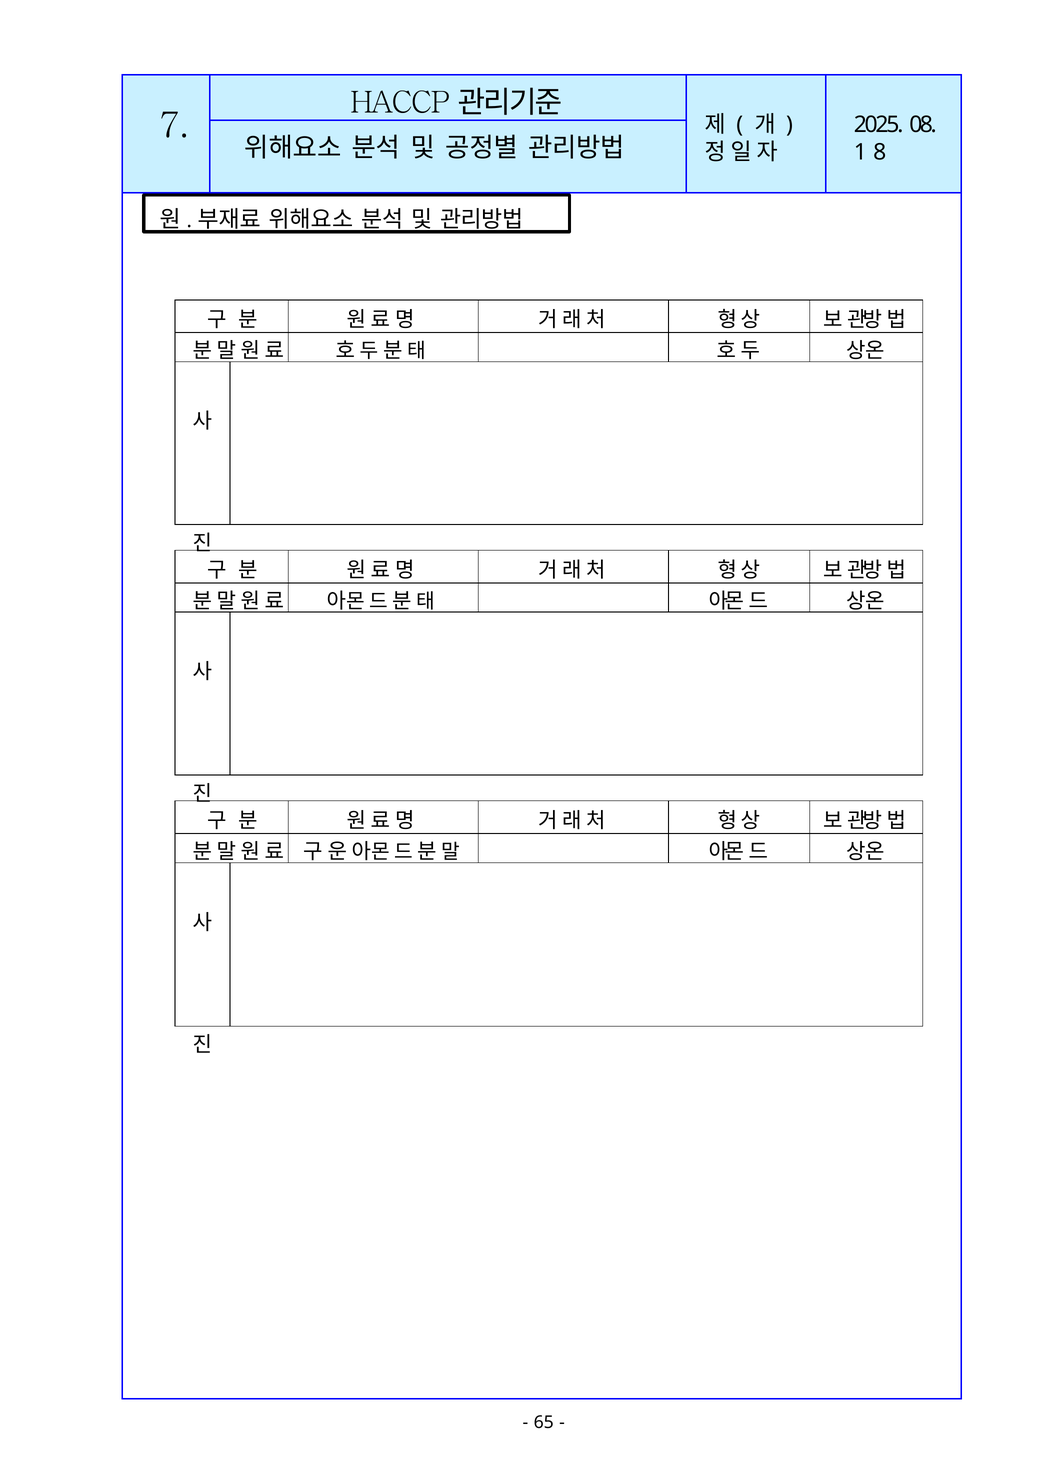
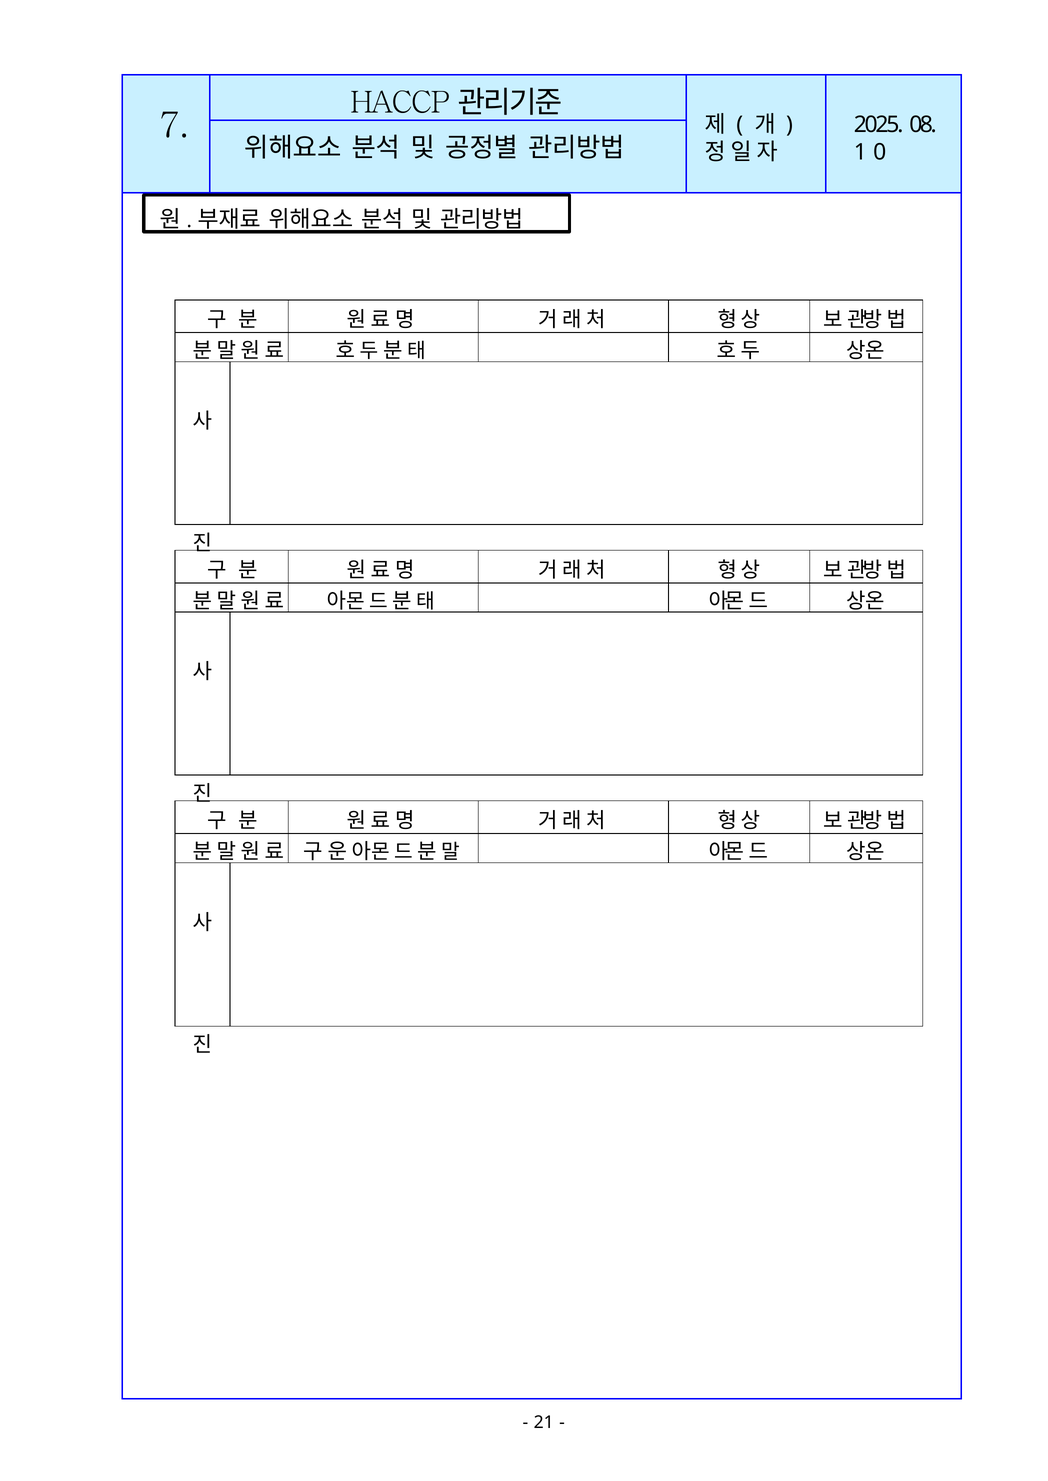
8: 8 -> 0 (880, 152)
65: 65 -> 21 (544, 1423)
